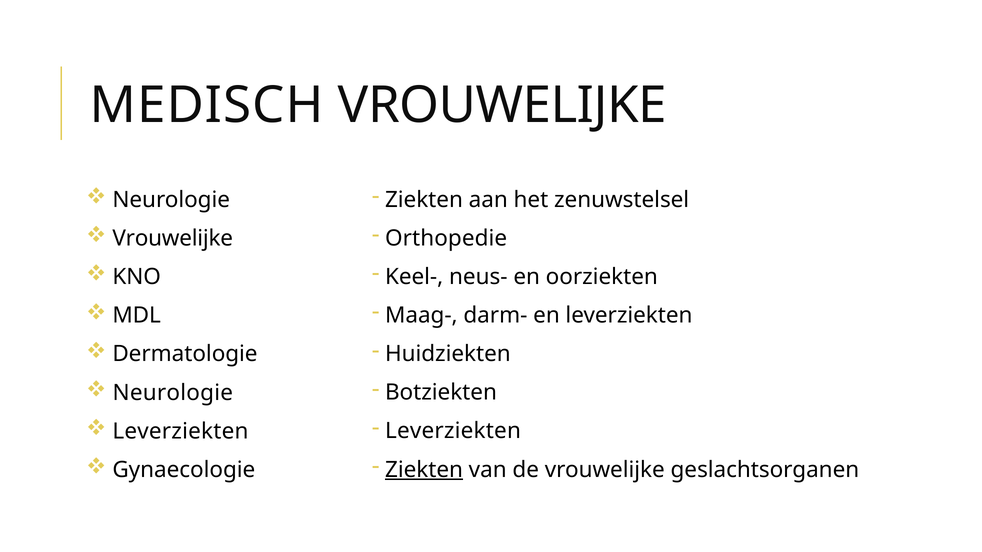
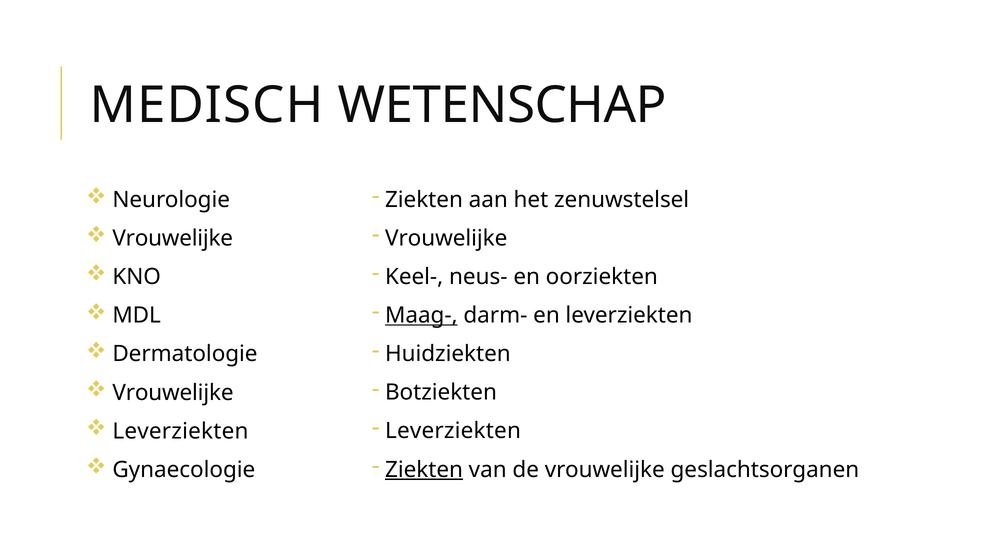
MEDISCH VROUWELIJKE: VROUWELIJKE -> WETENSCHAP (502, 105)
Orthopedie: Orthopedie -> Vrouwelijke (446, 238)
Maag- underline: none -> present (421, 316)
Neurologie: Neurologie -> Vrouwelijke (173, 393)
